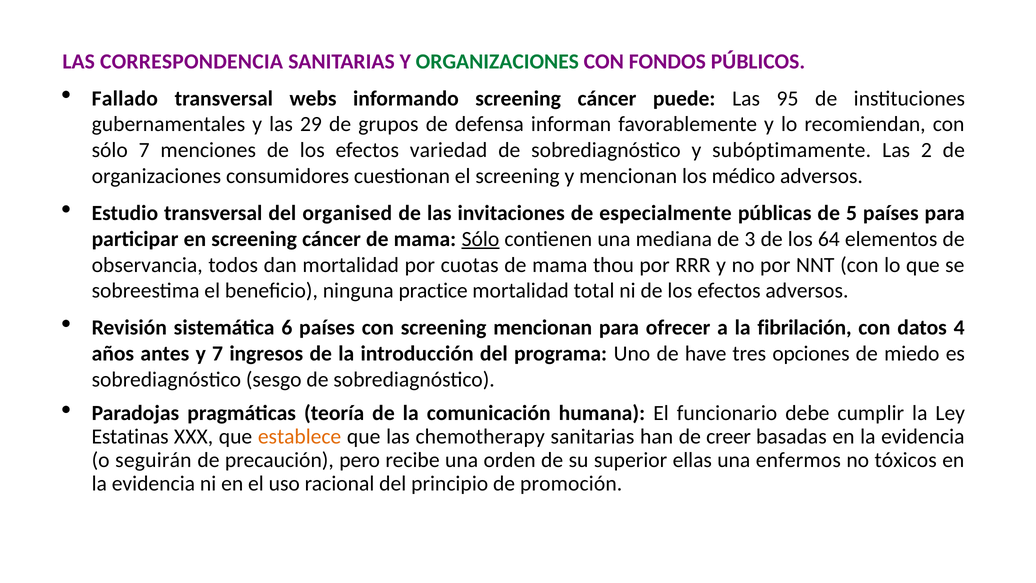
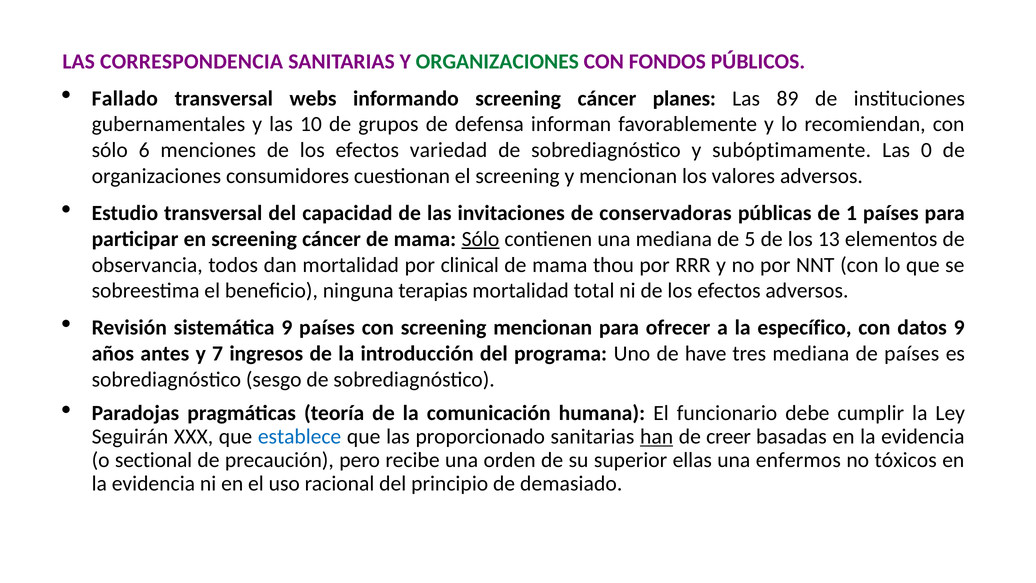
puede: puede -> planes (684, 98)
95: 95 -> 89 (788, 98)
29: 29 -> 10 (311, 124)
sólo 7: 7 -> 6 (144, 150)
2: 2 -> 0 (926, 150)
médico: médico -> valores (743, 176)
organised: organised -> capacidad (347, 213)
especialmente: especialmente -> conservadoras (665, 213)
5: 5 -> 1 (851, 213)
3: 3 -> 5 (750, 239)
64: 64 -> 13 (829, 239)
cuotas: cuotas -> clinical (470, 265)
practice: practice -> terapias (433, 291)
sistemática 6: 6 -> 9 (287, 327)
fibrilación: fibrilación -> específico (804, 327)
datos 4: 4 -> 9 (959, 327)
tres opciones: opciones -> mediana (811, 353)
de miedo: miedo -> países (912, 353)
Estatinas: Estatinas -> Seguirán (130, 436)
establece colour: orange -> blue (300, 436)
chemotherapy: chemotherapy -> proporcionado (480, 436)
han underline: none -> present (657, 436)
seguirán: seguirán -> sectional (154, 460)
promoción: promoción -> demasiado (571, 483)
